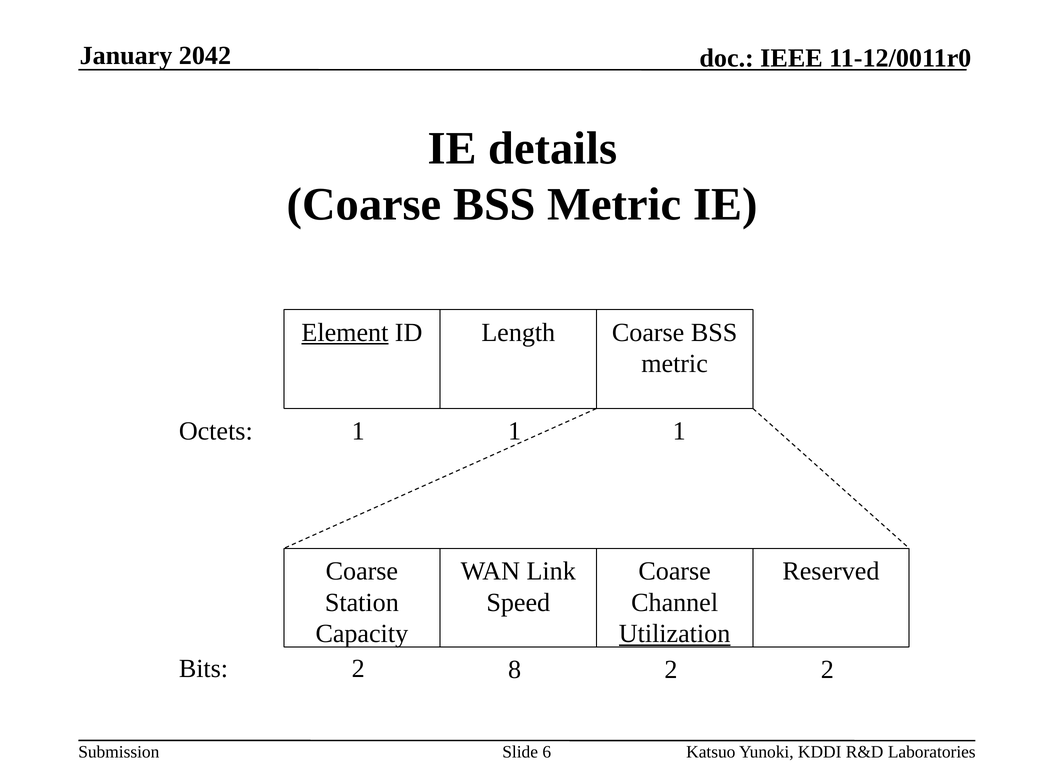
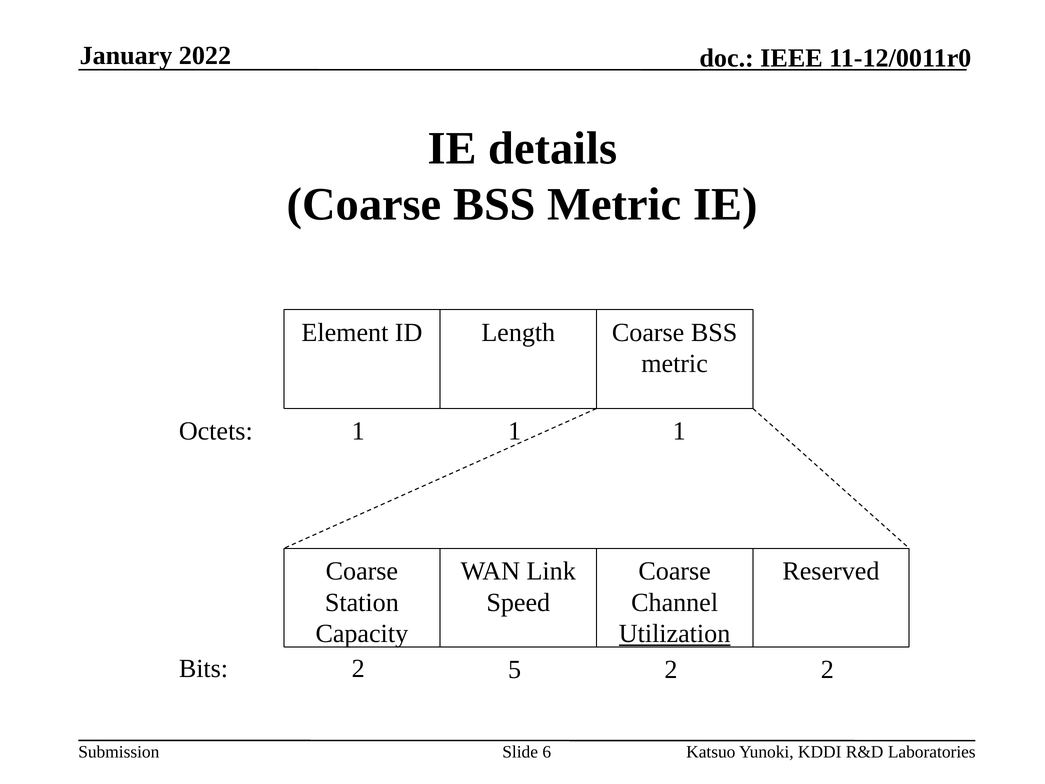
2042: 2042 -> 2022 (205, 55)
Element underline: present -> none (345, 332)
8: 8 -> 5 (515, 670)
